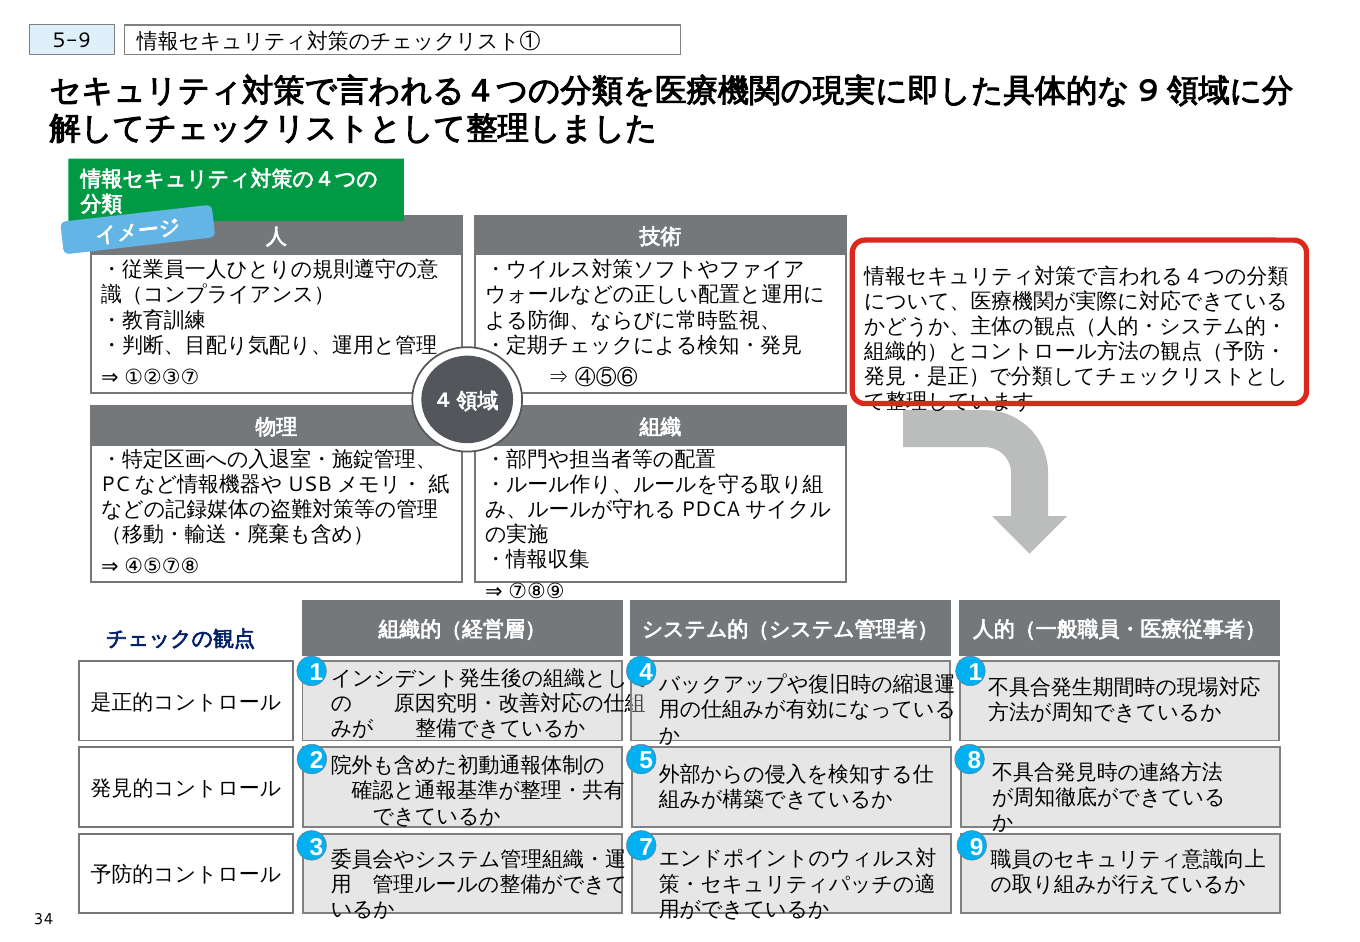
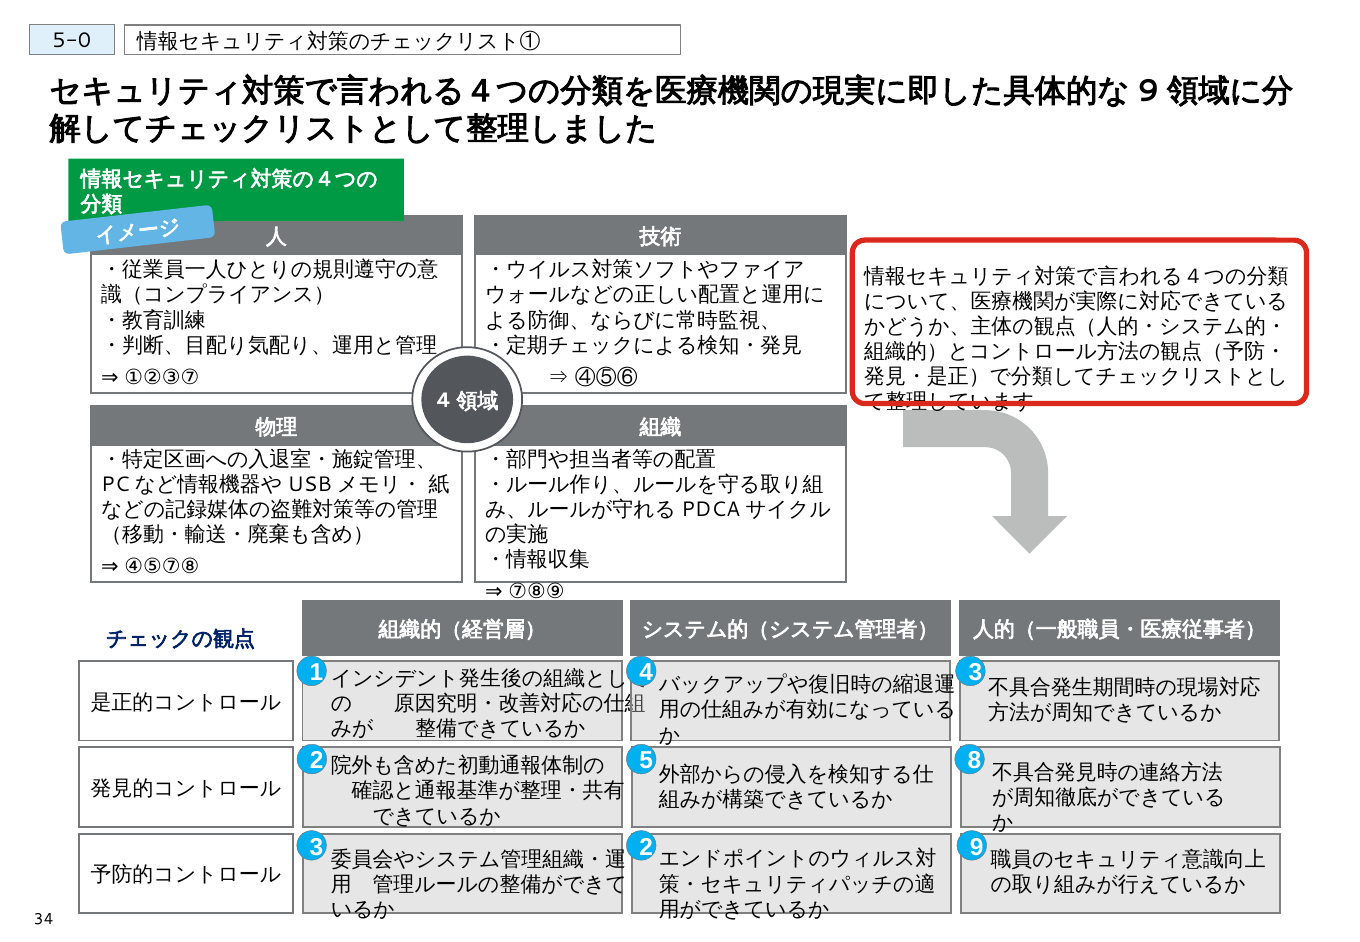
5-9: 5-9 -> 5-0 (72, 41)
1: 1 -> 3 (975, 672)
3 7: 7 -> 2 (646, 847)
